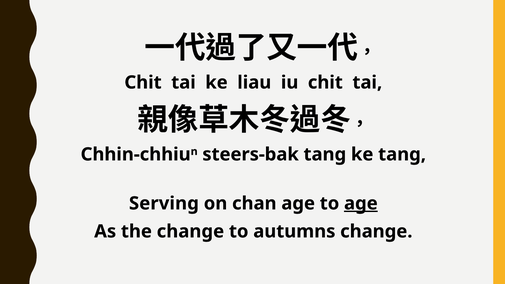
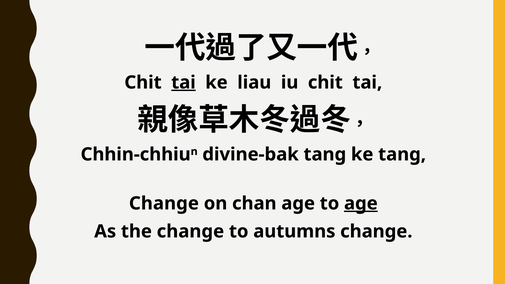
tai underline: none -> present (183, 82)
steers-bak: steers-bak -> divine-bak (251, 154)
Serving: Serving -> Change (164, 203)
